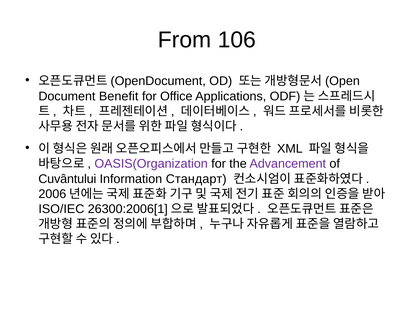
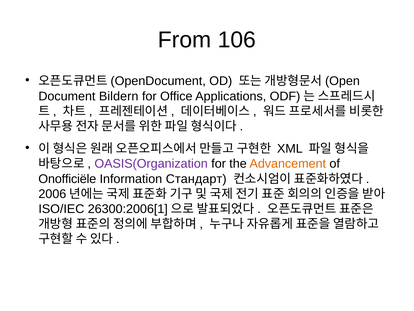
Benefit: Benefit -> Bildern (119, 96)
Advancement colour: purple -> orange (288, 164)
Cuvântului: Cuvântului -> Onofficiële (67, 179)
